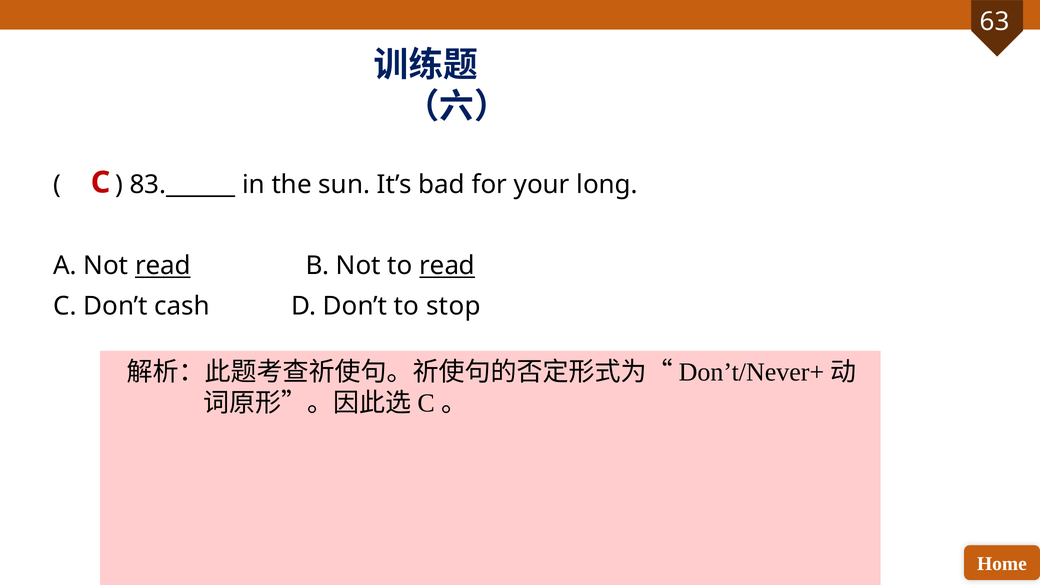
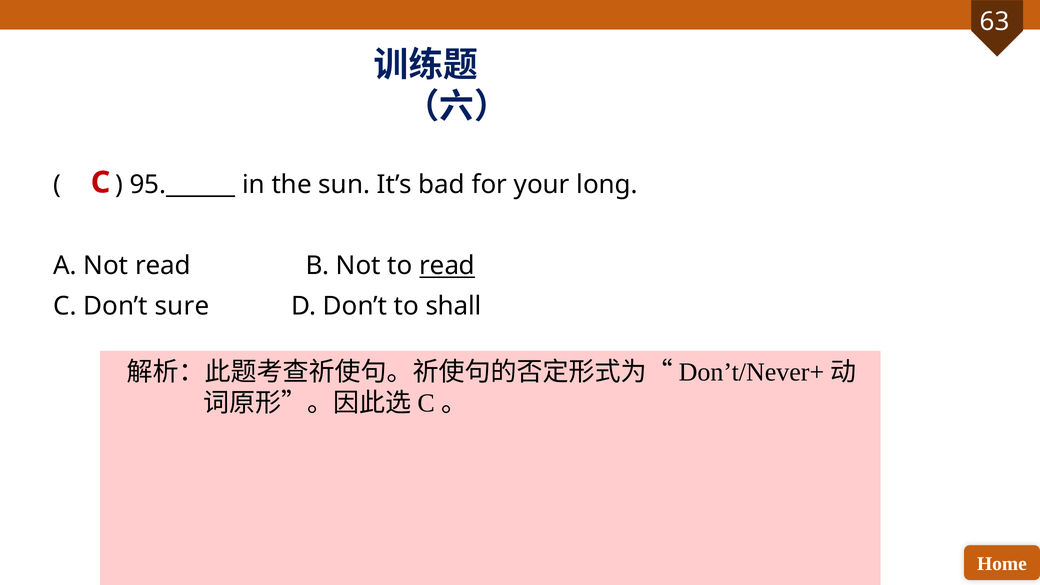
83.______: 83.______ -> 95.______ (183, 185)
read underline: present -> none (163, 266)
cash: cash -> sure (182, 306)
stop: stop -> shall (454, 306)
